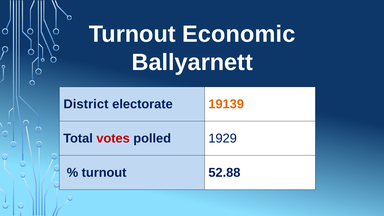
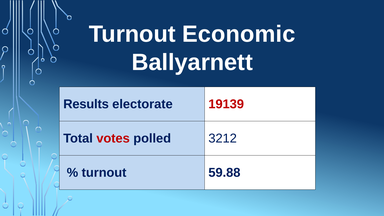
District: District -> Results (86, 104)
19139 colour: orange -> red (226, 104)
1929: 1929 -> 3212 (223, 138)
52.88: 52.88 -> 59.88 (224, 173)
